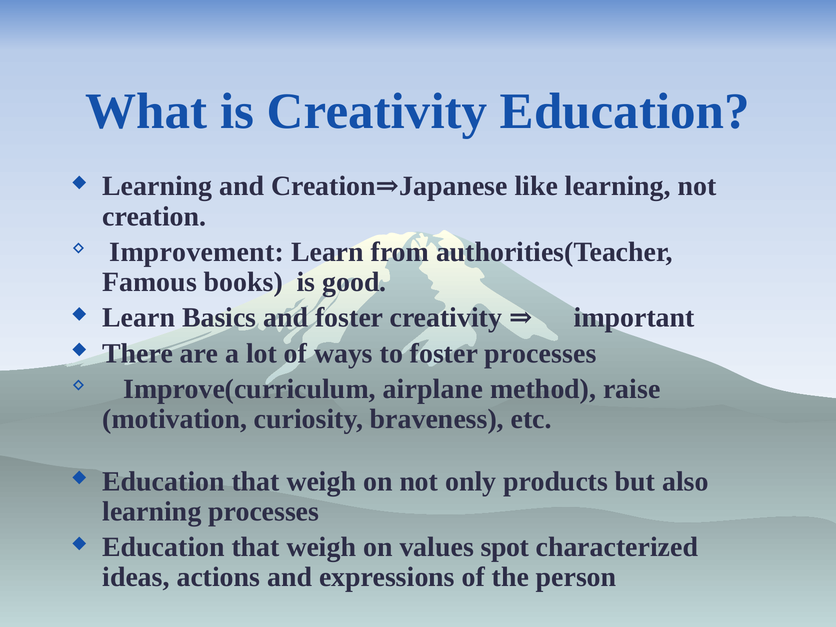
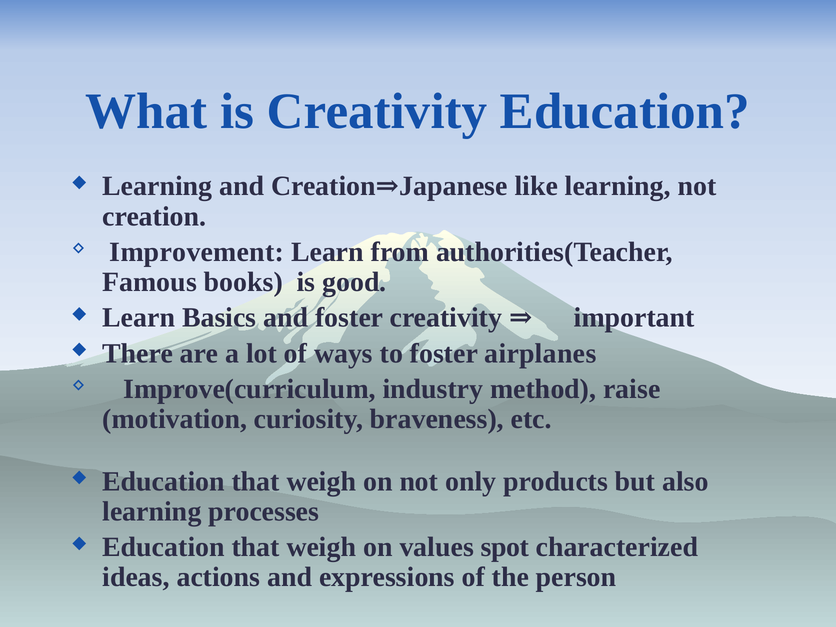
foster processes: processes -> airplanes (540, 353)
airplane: airplane -> industry (433, 389)
